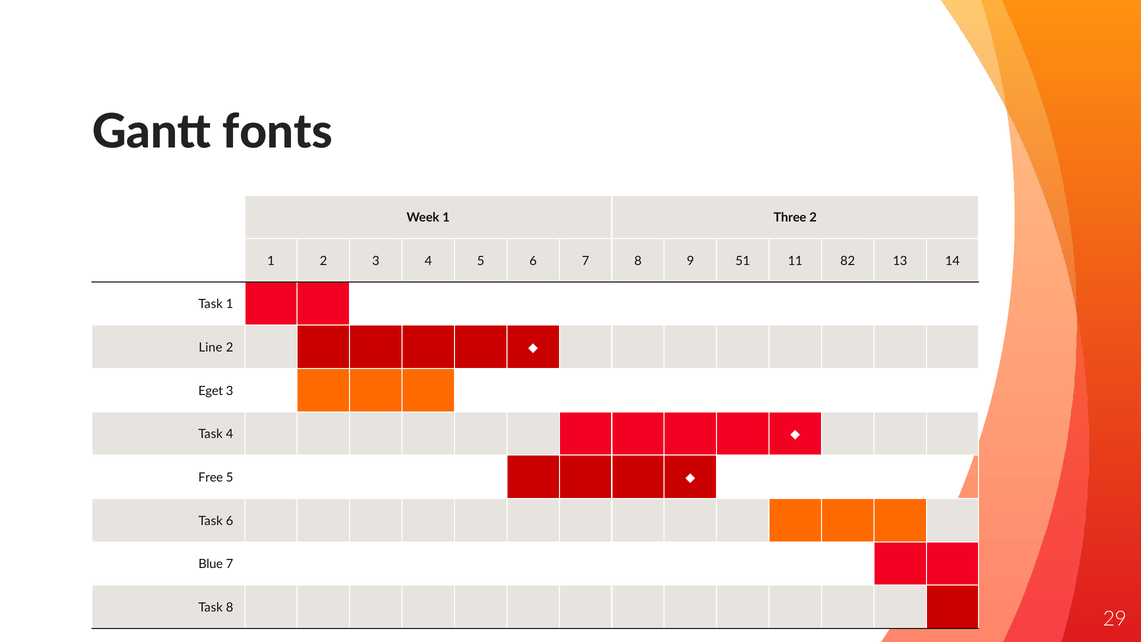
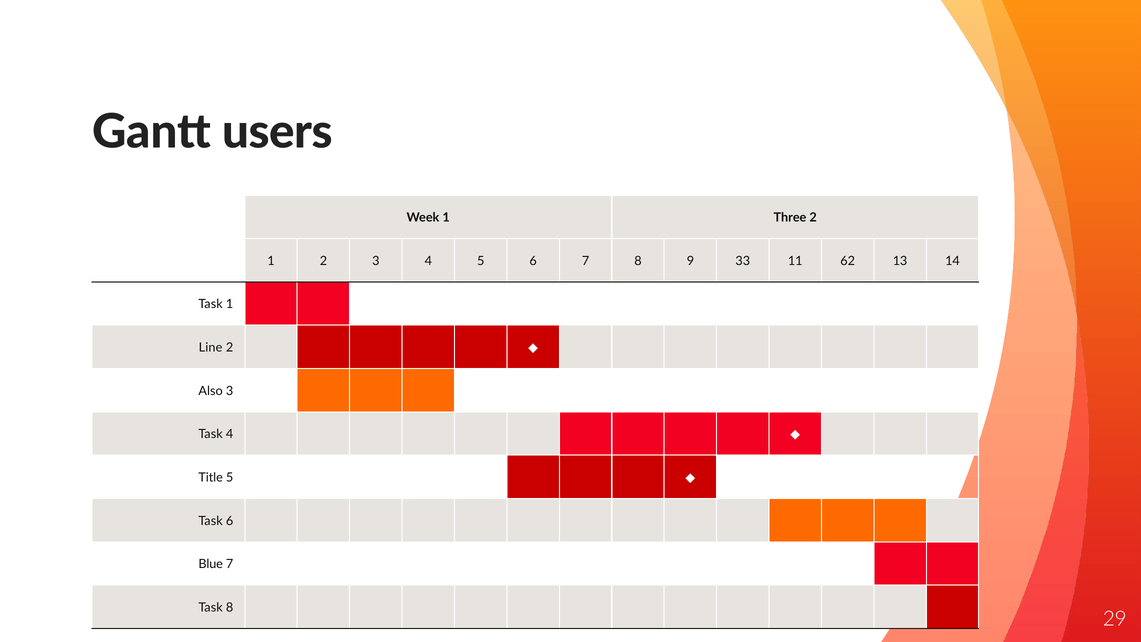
fonts: fonts -> users (278, 132)
51: 51 -> 33 (743, 261)
82: 82 -> 62 (848, 261)
Eget: Eget -> Also (211, 391)
Free: Free -> Title (211, 477)
